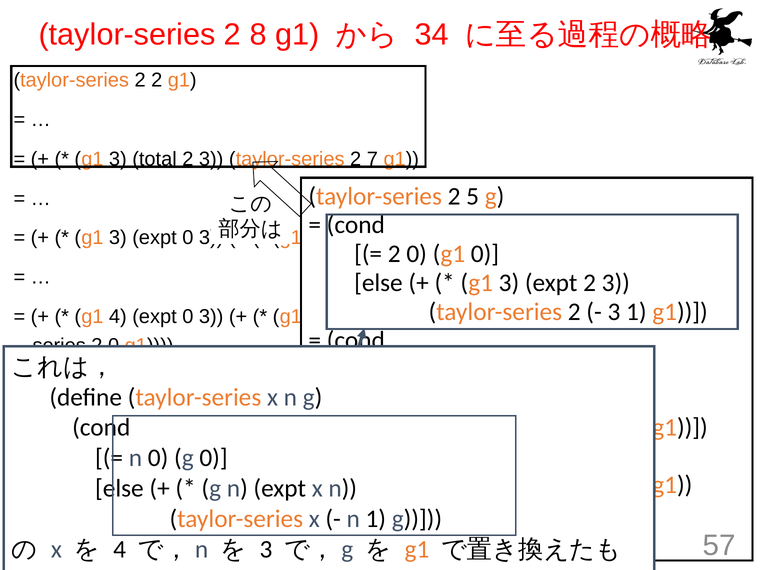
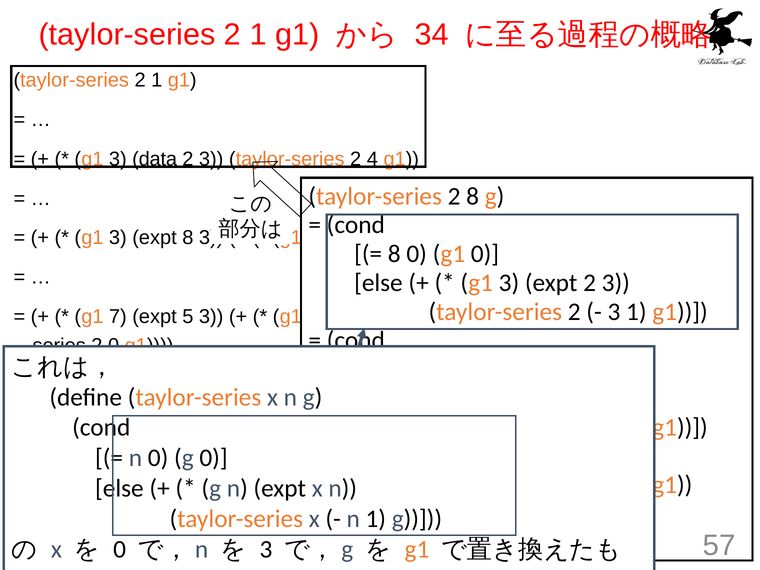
8: 8 -> 1 (258, 35)
2: 2 -> 1 (157, 80)
total: total -> data (155, 159)
7: 7 -> 4 (372, 159)
2 5: 5 -> 8 (473, 196)
3 expt 0: 0 -> 8 (188, 238)
2: 2 -> 8 (394, 254)
g1 4: 4 -> 7 (118, 317)
0: 0 -> 5 (188, 317)
4: 4 -> 0 (120, 549)
